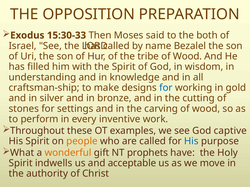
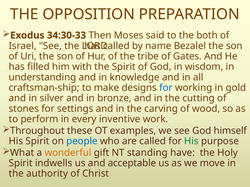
15:30-33: 15:30-33 -> 34:30-33 (67, 35)
tribe of Wood: Wood -> Gates (187, 56)
captive: captive -> himself (230, 131)
people colour: orange -> blue (82, 141)
His colour: blue -> green (191, 141)
prophets: prophets -> standing (147, 153)
